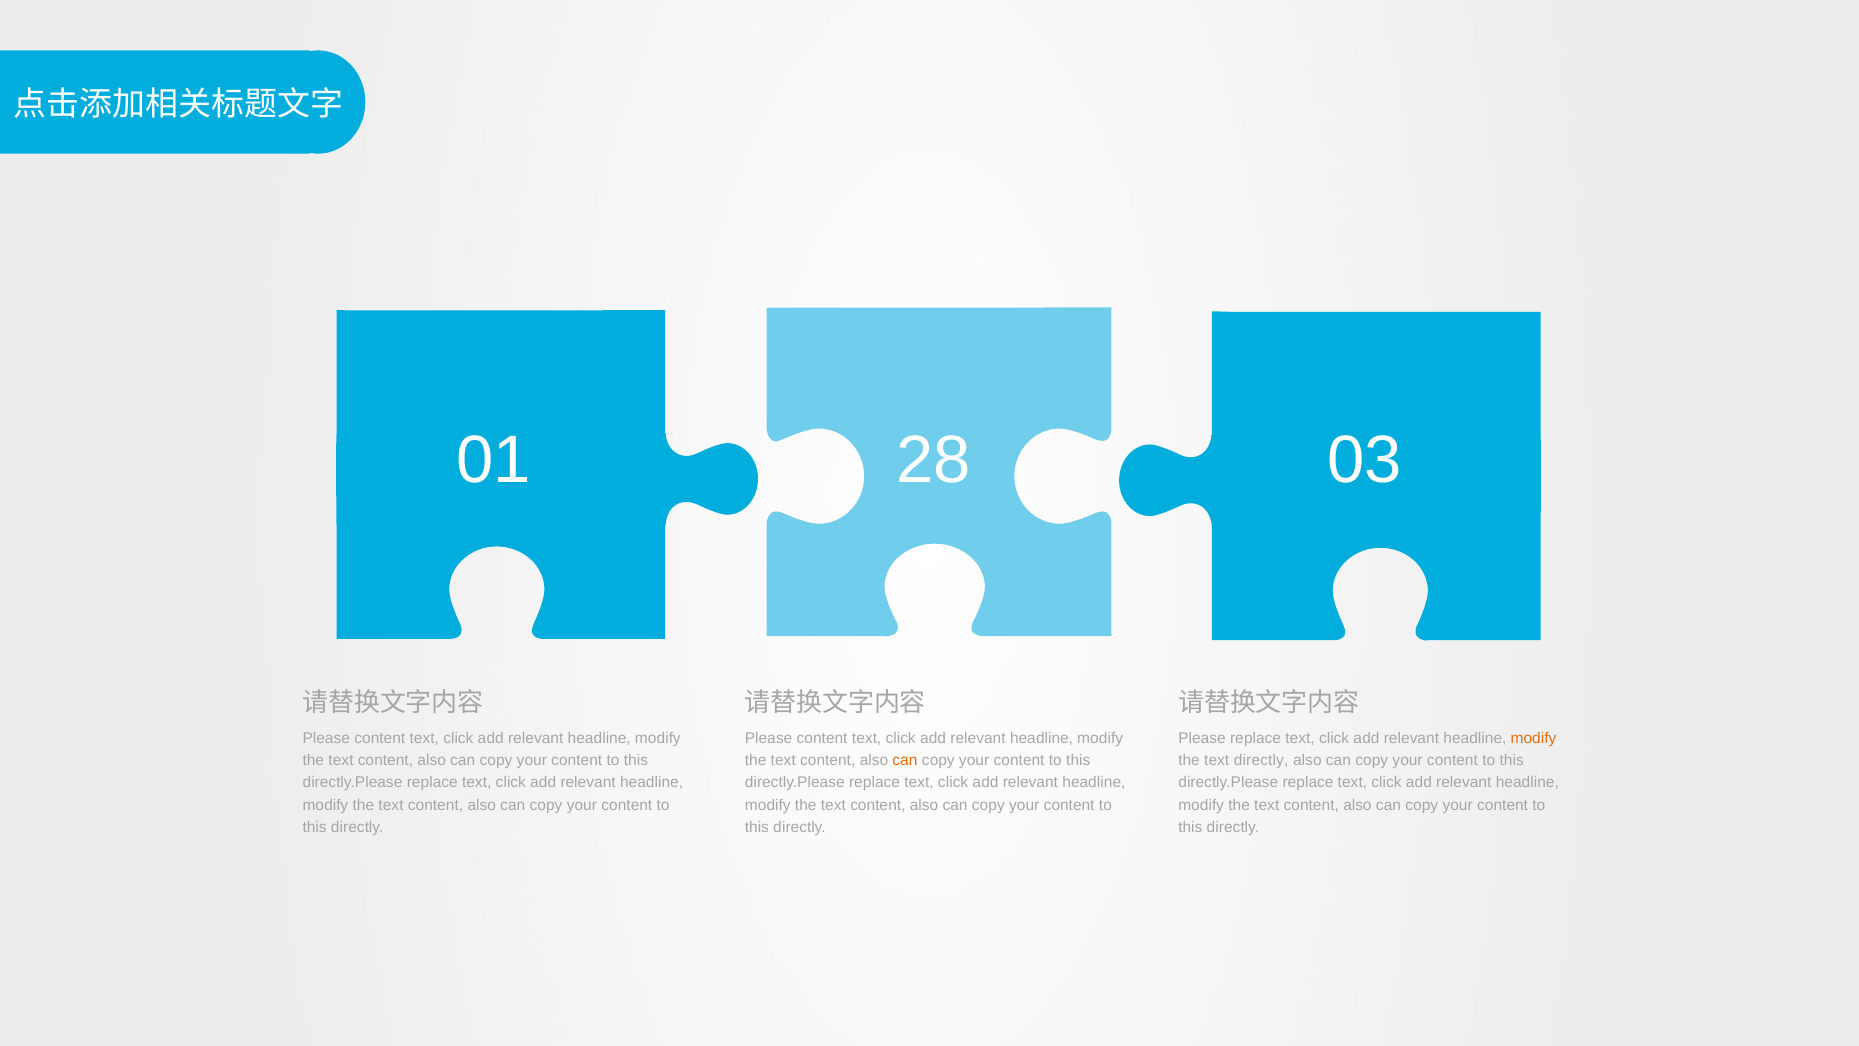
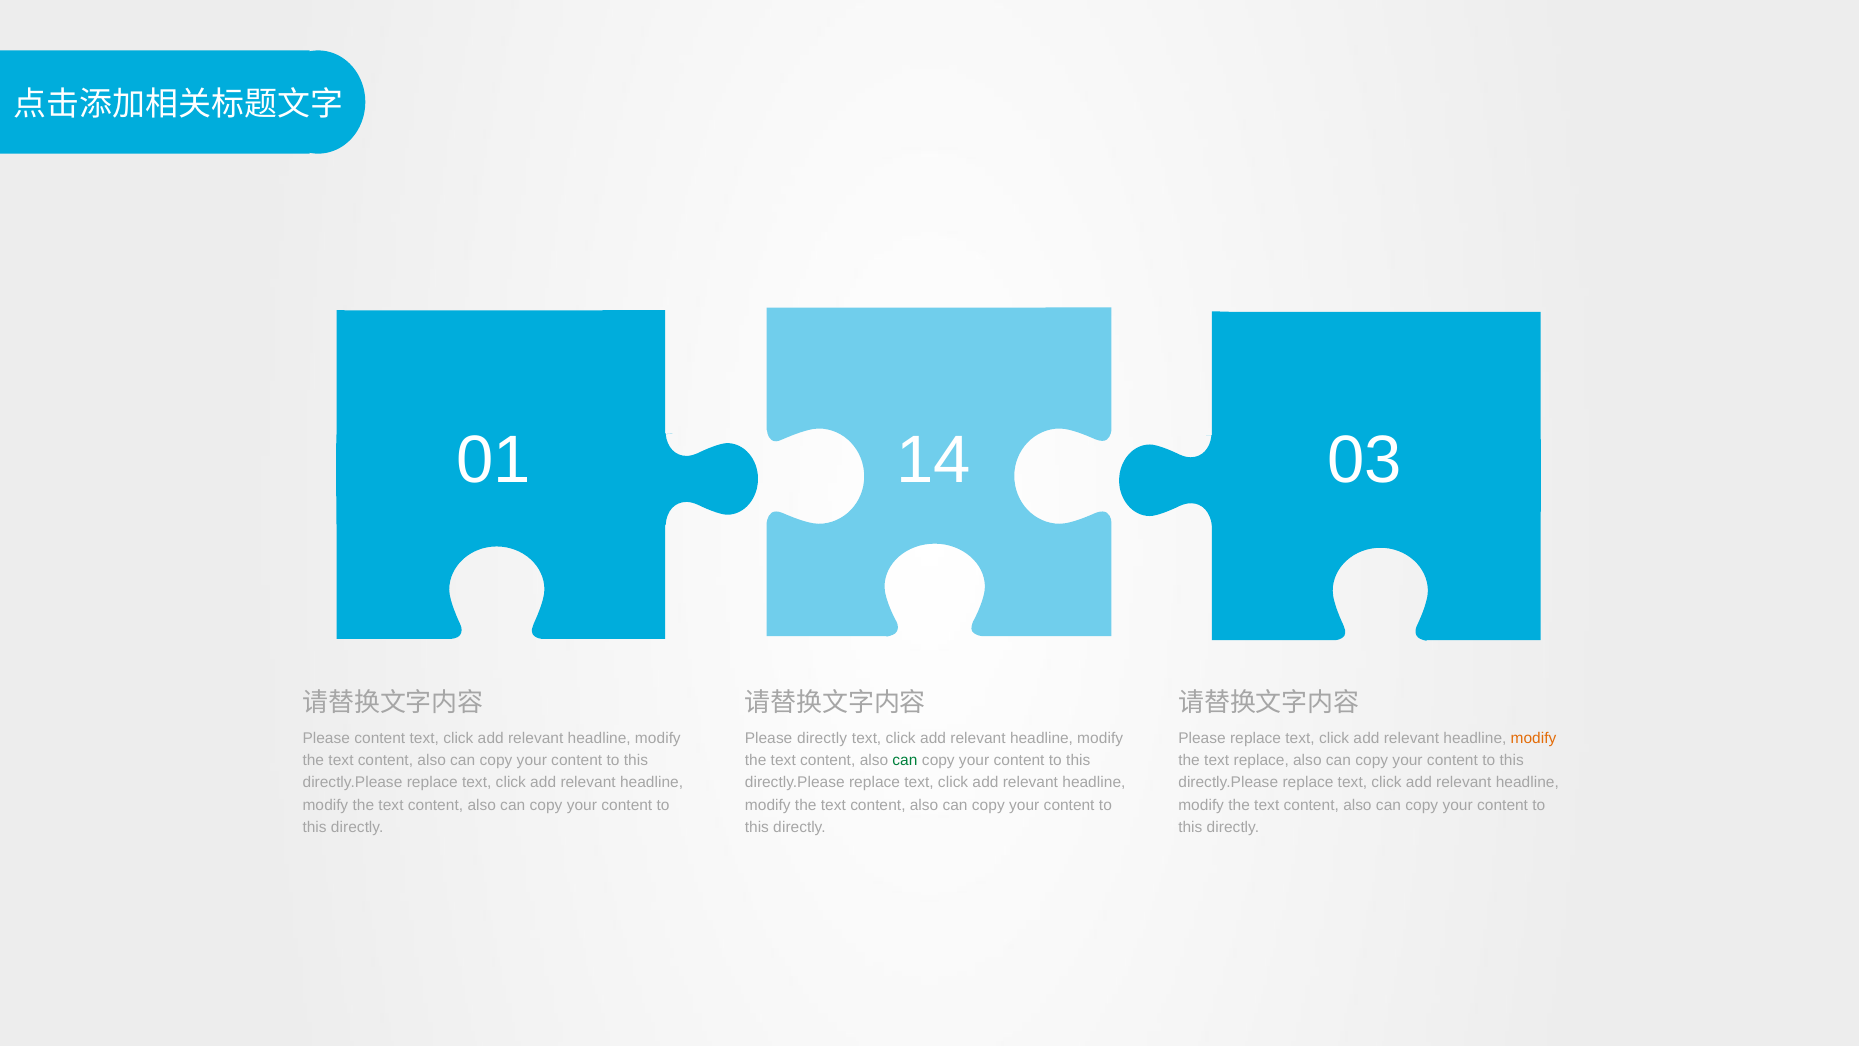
28: 28 -> 14 (934, 460)
content: content -> directly (822, 738)
can colour: orange -> green (905, 760)
text directly: directly -> replace (1261, 760)
